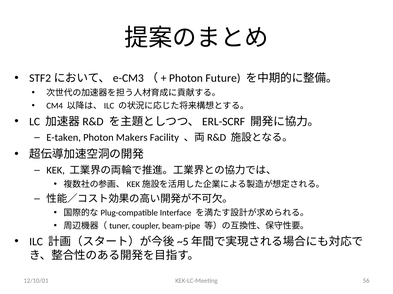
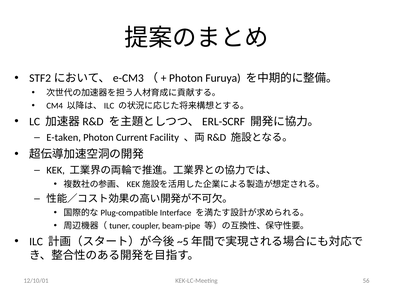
Future: Future -> Furuya (223, 78)
Makers: Makers -> Current (132, 138)
